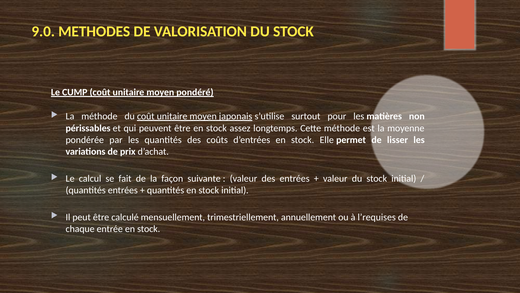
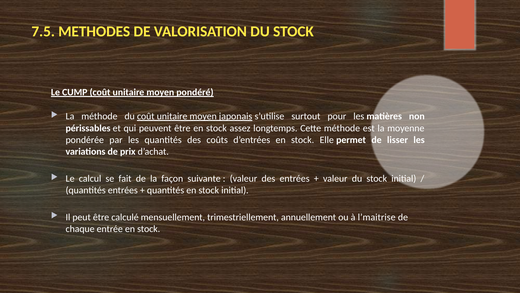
9.0: 9.0 -> 7.5 (43, 31)
l’requises: l’requises -> l’maitrise (377, 217)
